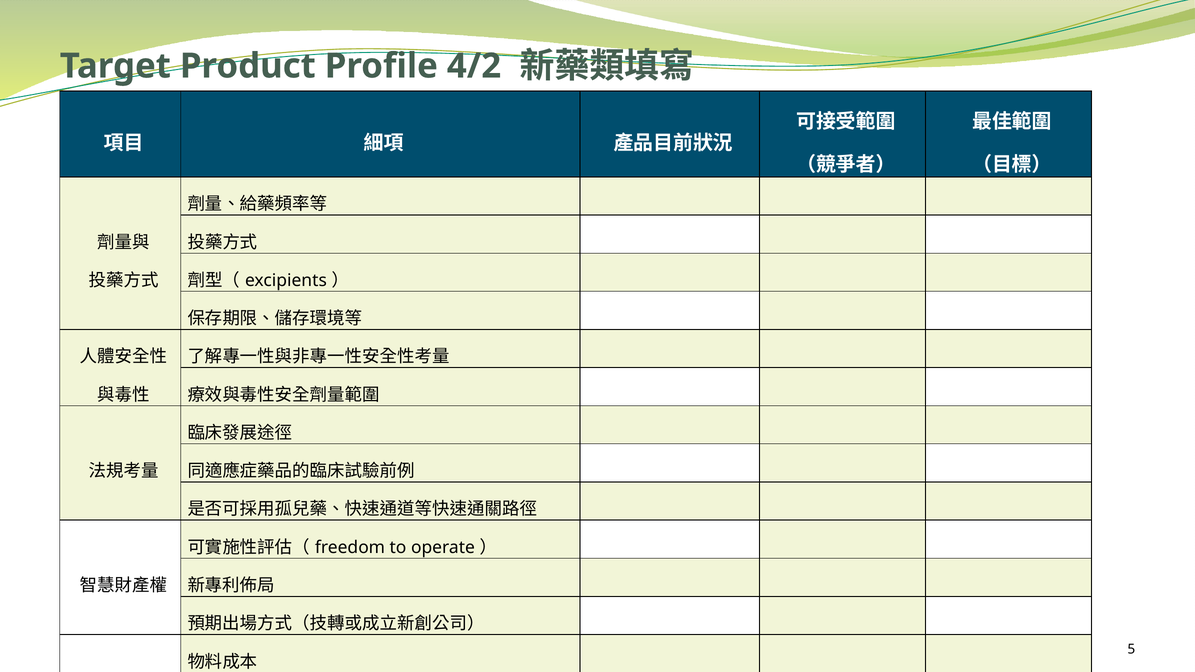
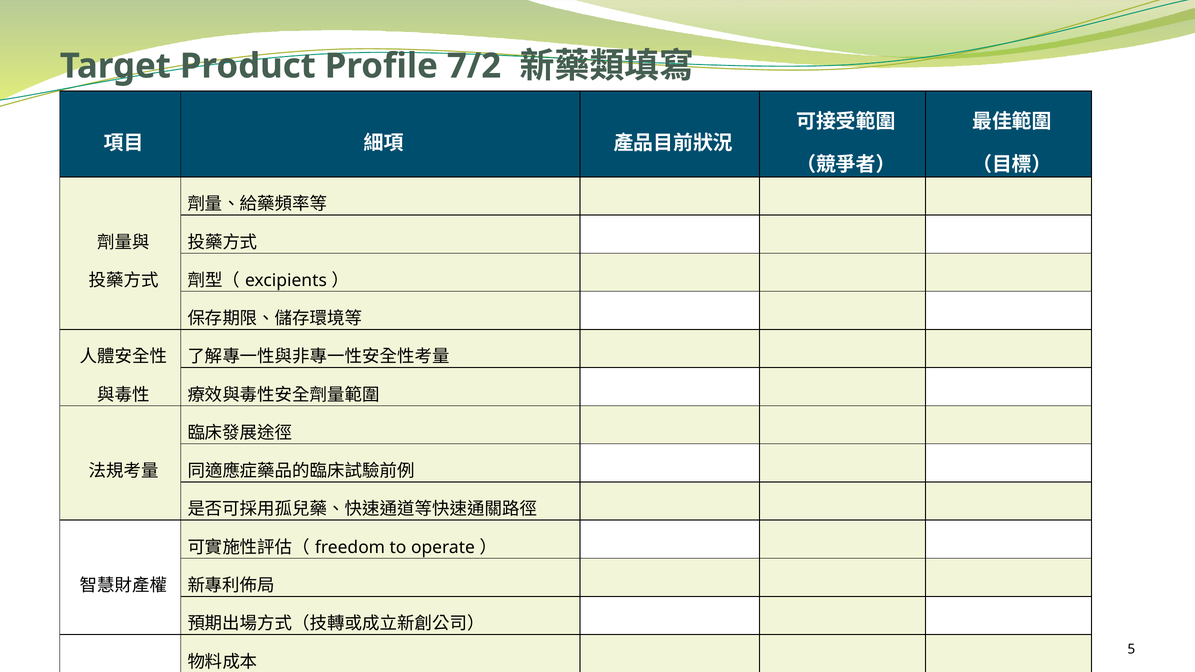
4/2: 4/2 -> 7/2 (474, 66)
